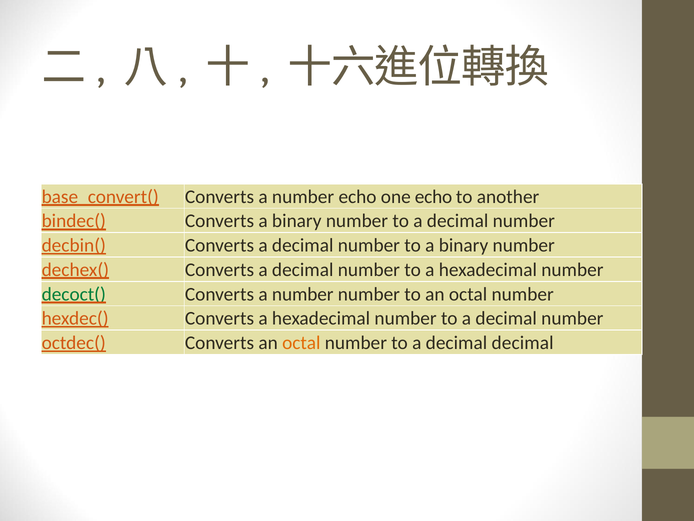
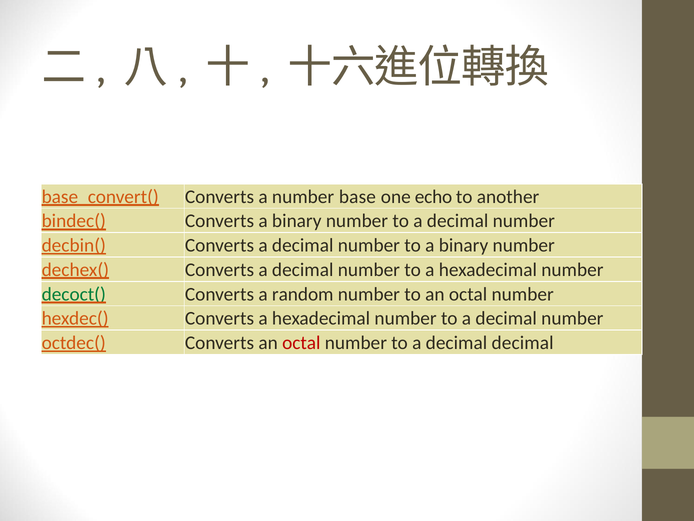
number echo: echo -> base (357, 196)
number: number -> random (303, 294)
octal colour: orange -> red (301, 343)
